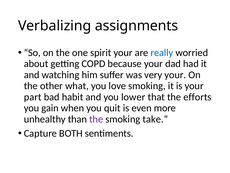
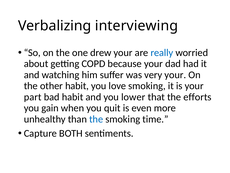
assignments: assignments -> interviewing (136, 26)
spirit: spirit -> drew (101, 53)
other what: what -> habit (77, 86)
the colour: purple -> blue (96, 119)
take: take -> time (155, 119)
